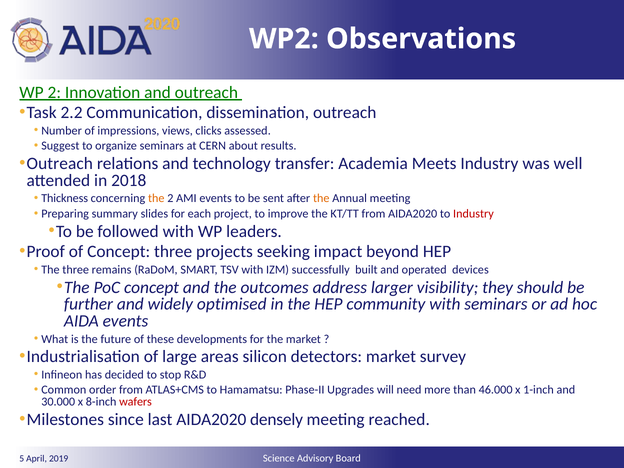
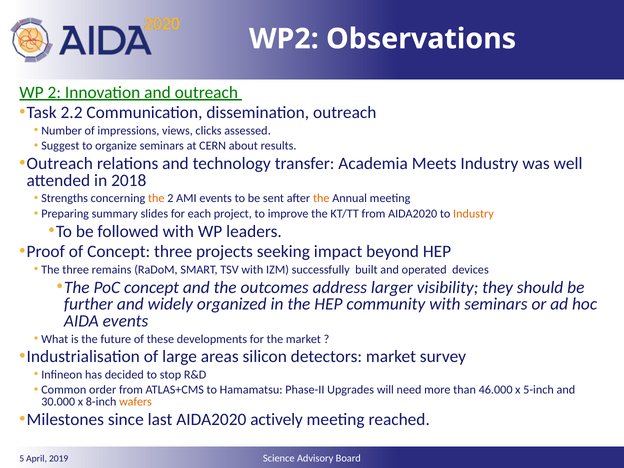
Thickness: Thickness -> Strengths (65, 198)
Industry colour: red -> orange (473, 214)
optimised: optimised -> organized (232, 304)
1-inch: 1-inch -> 5-inch (539, 390)
wafers colour: red -> orange (135, 402)
densely: densely -> actively (277, 419)
